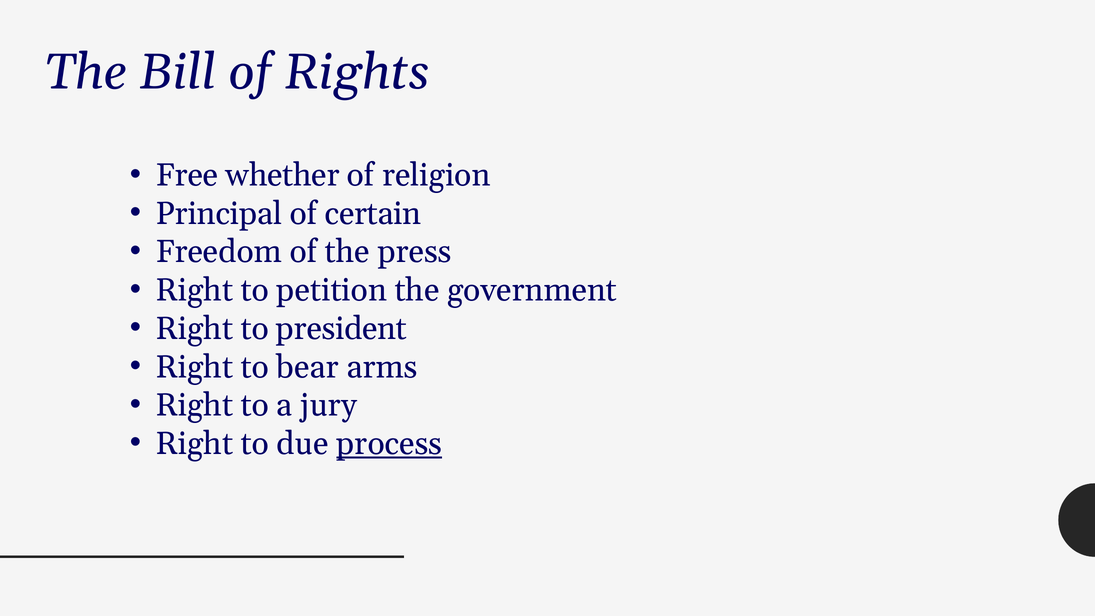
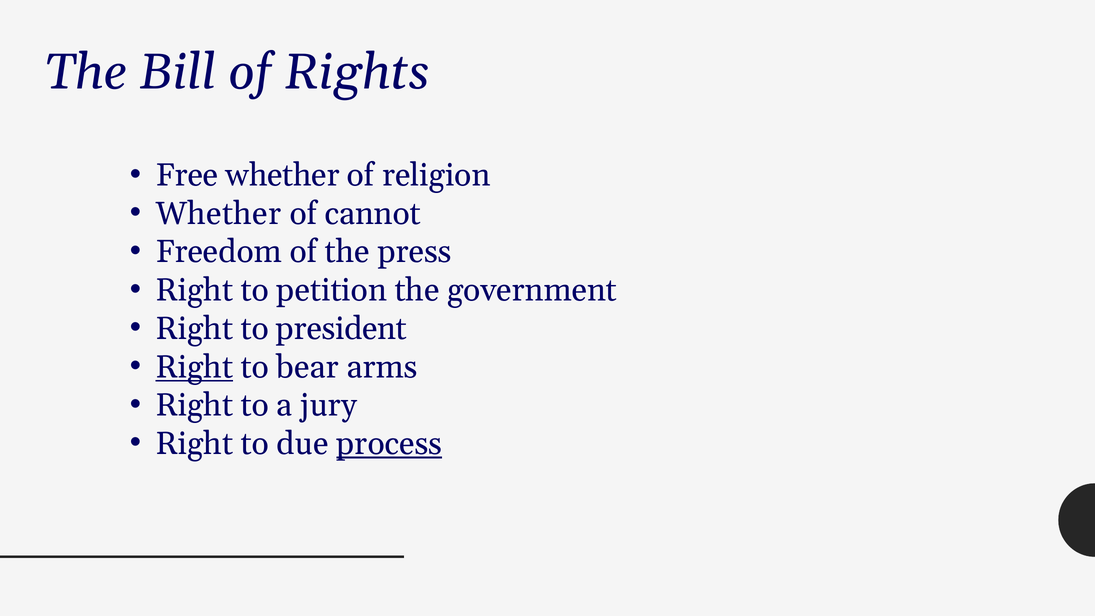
Principal: Principal -> Whether (219, 214)
certain: certain -> cannot (373, 214)
Right underline: none -> present (194, 367)
